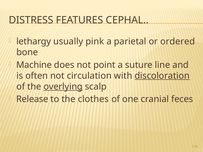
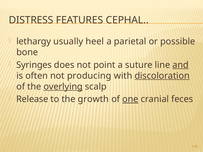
pink: pink -> heel (95, 42)
ordered: ordered -> possible (178, 42)
Machine: Machine -> Syringes (34, 65)
and underline: none -> present (181, 65)
circulation: circulation -> producing (89, 76)
clothes: clothes -> growth (93, 99)
one underline: none -> present (130, 99)
